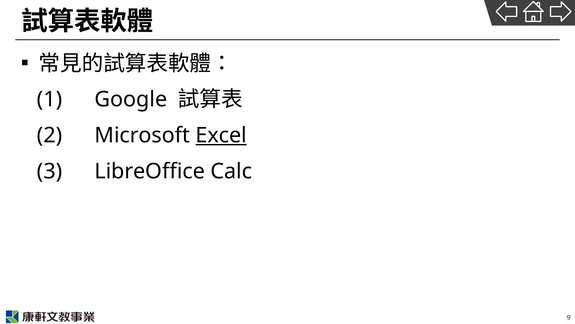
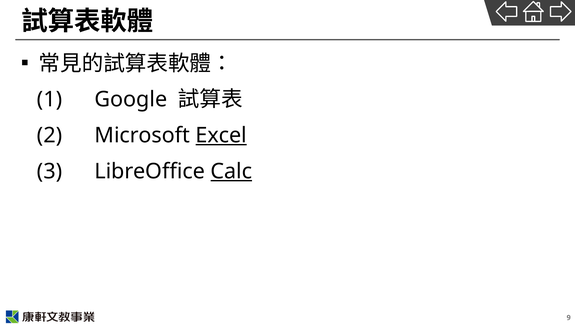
Calc underline: none -> present (231, 171)
